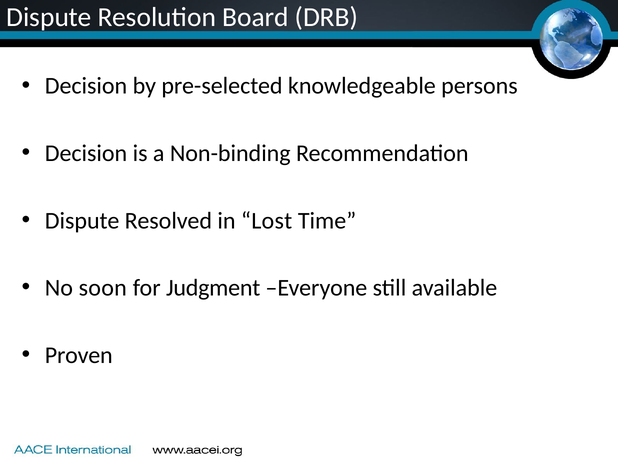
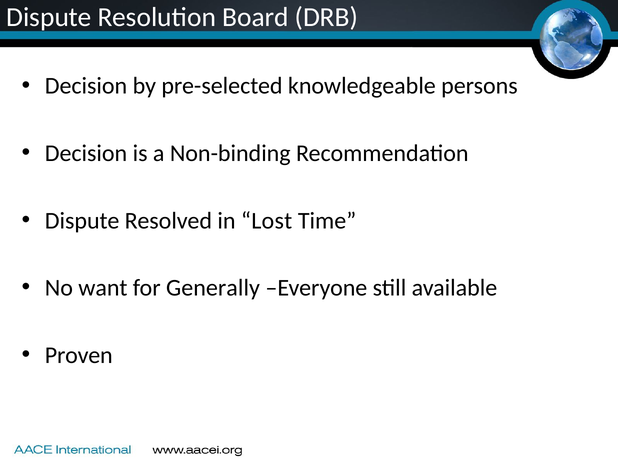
soon: soon -> want (103, 288)
Judgment: Judgment -> Generally (213, 288)
